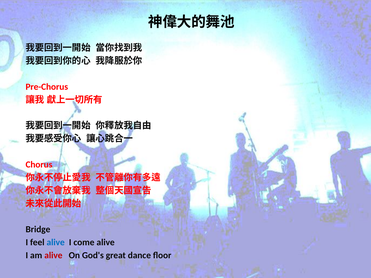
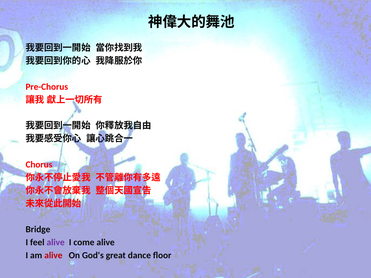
alive colour: blue -> purple (56, 243)
